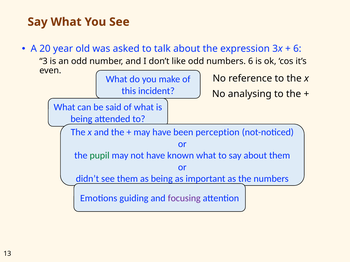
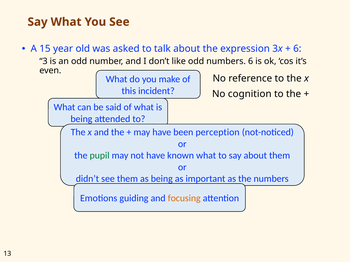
20: 20 -> 15 (45, 49)
analysing: analysing -> cognition (250, 94)
focusing colour: purple -> orange (184, 199)
